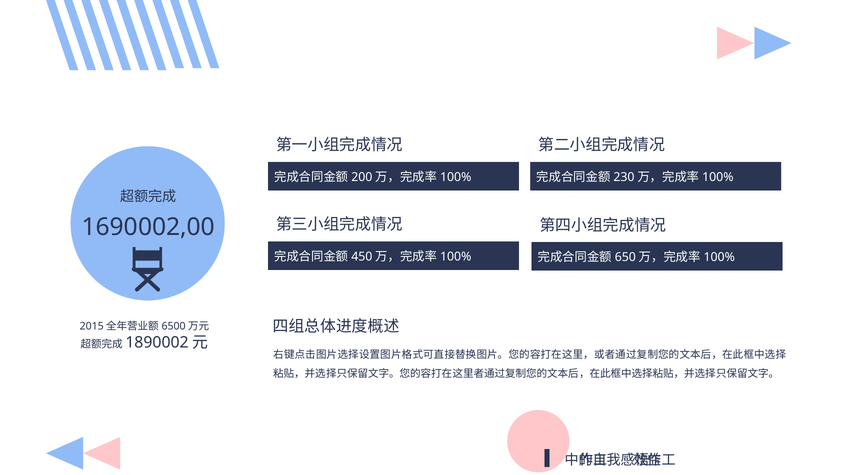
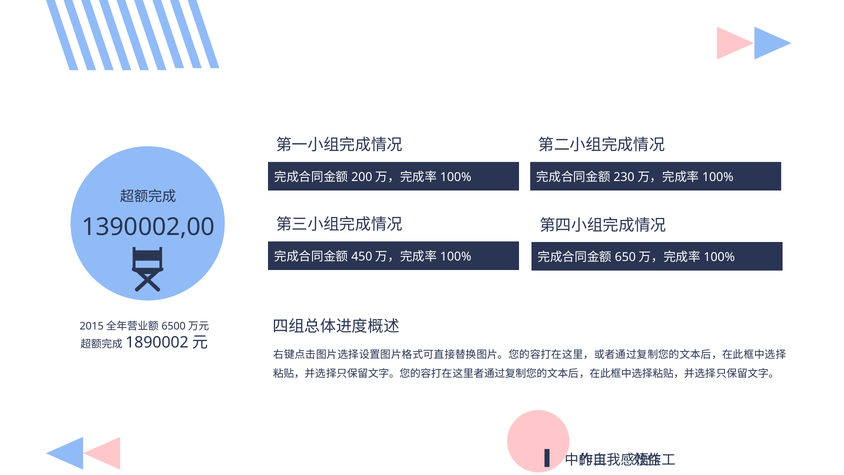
1690002,00: 1690002,00 -> 1390002,00 (148, 227)
